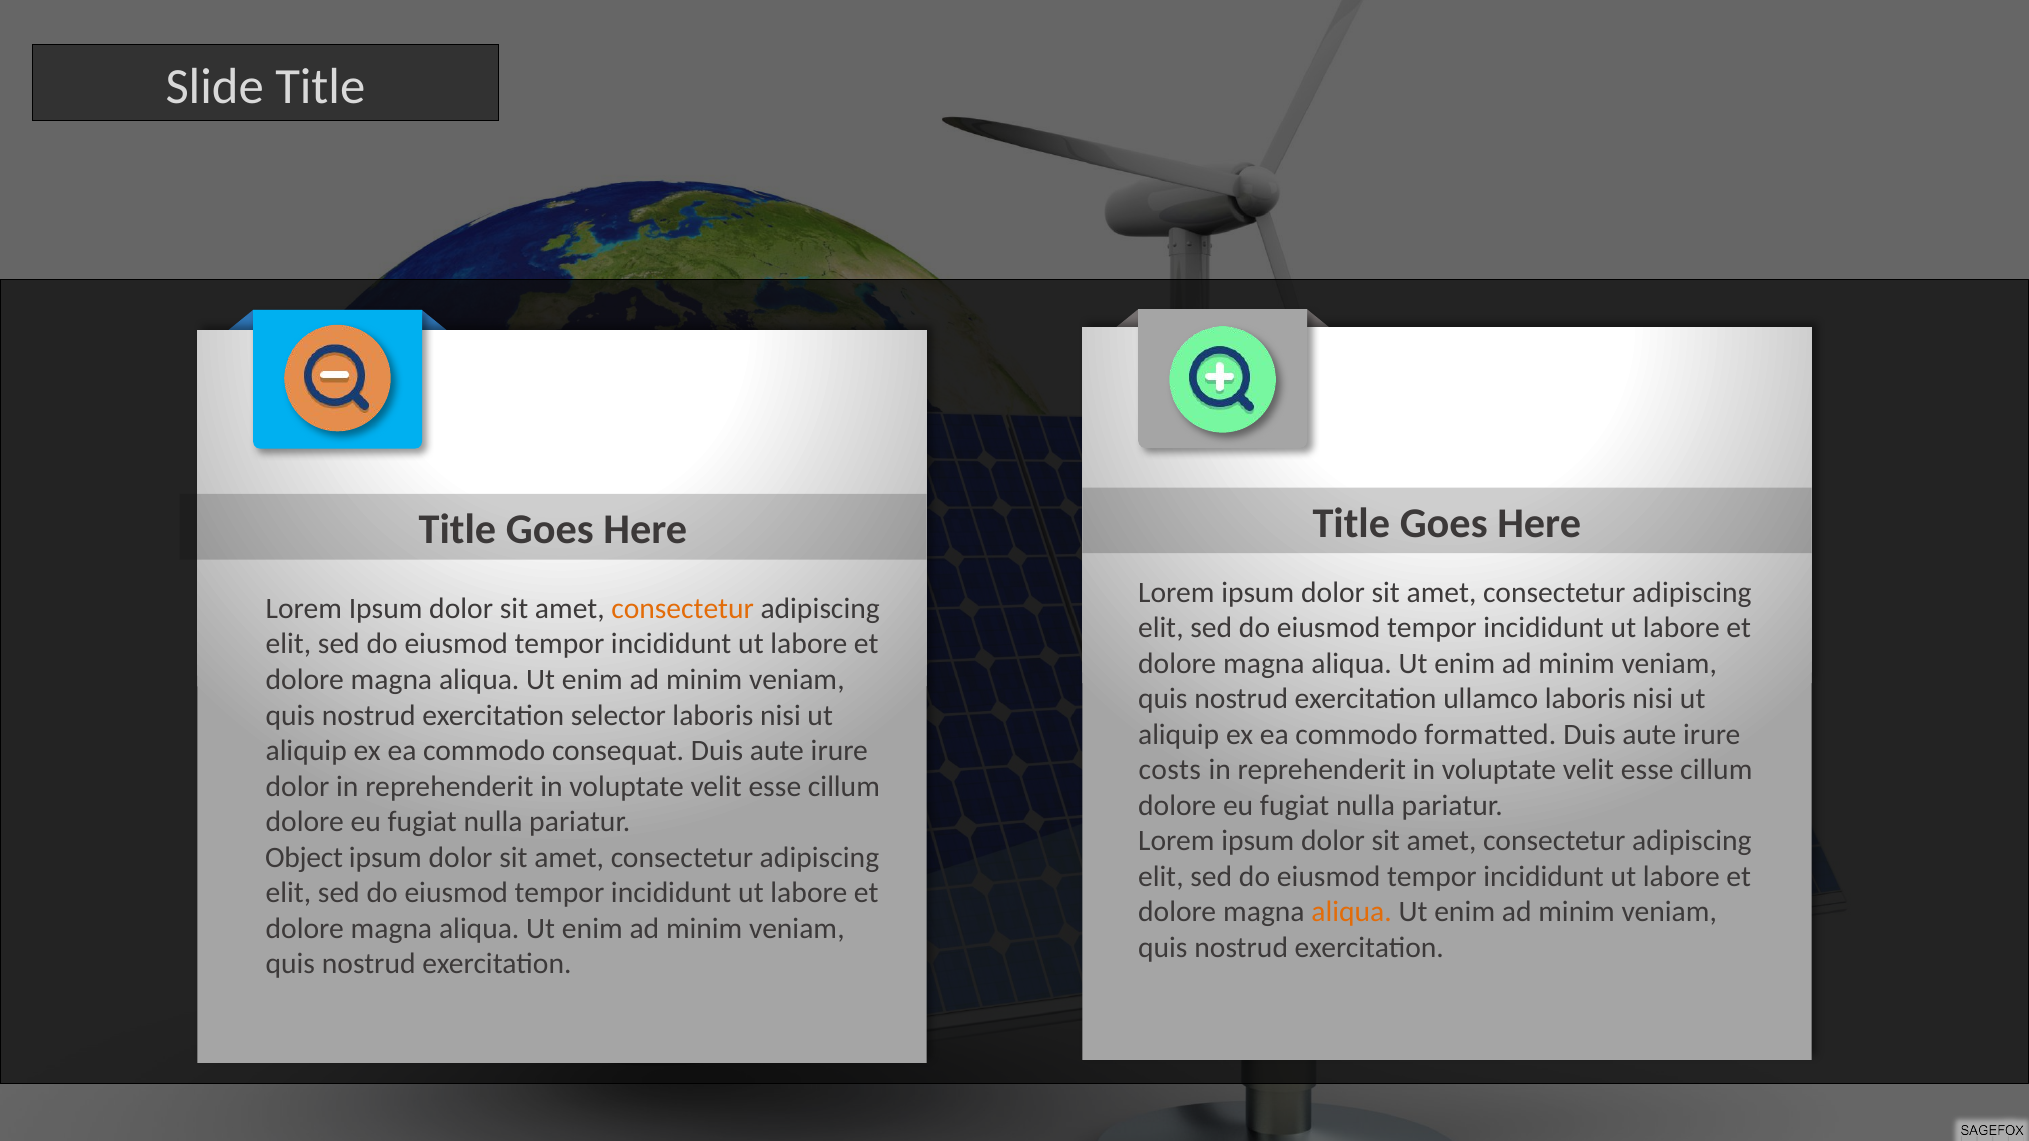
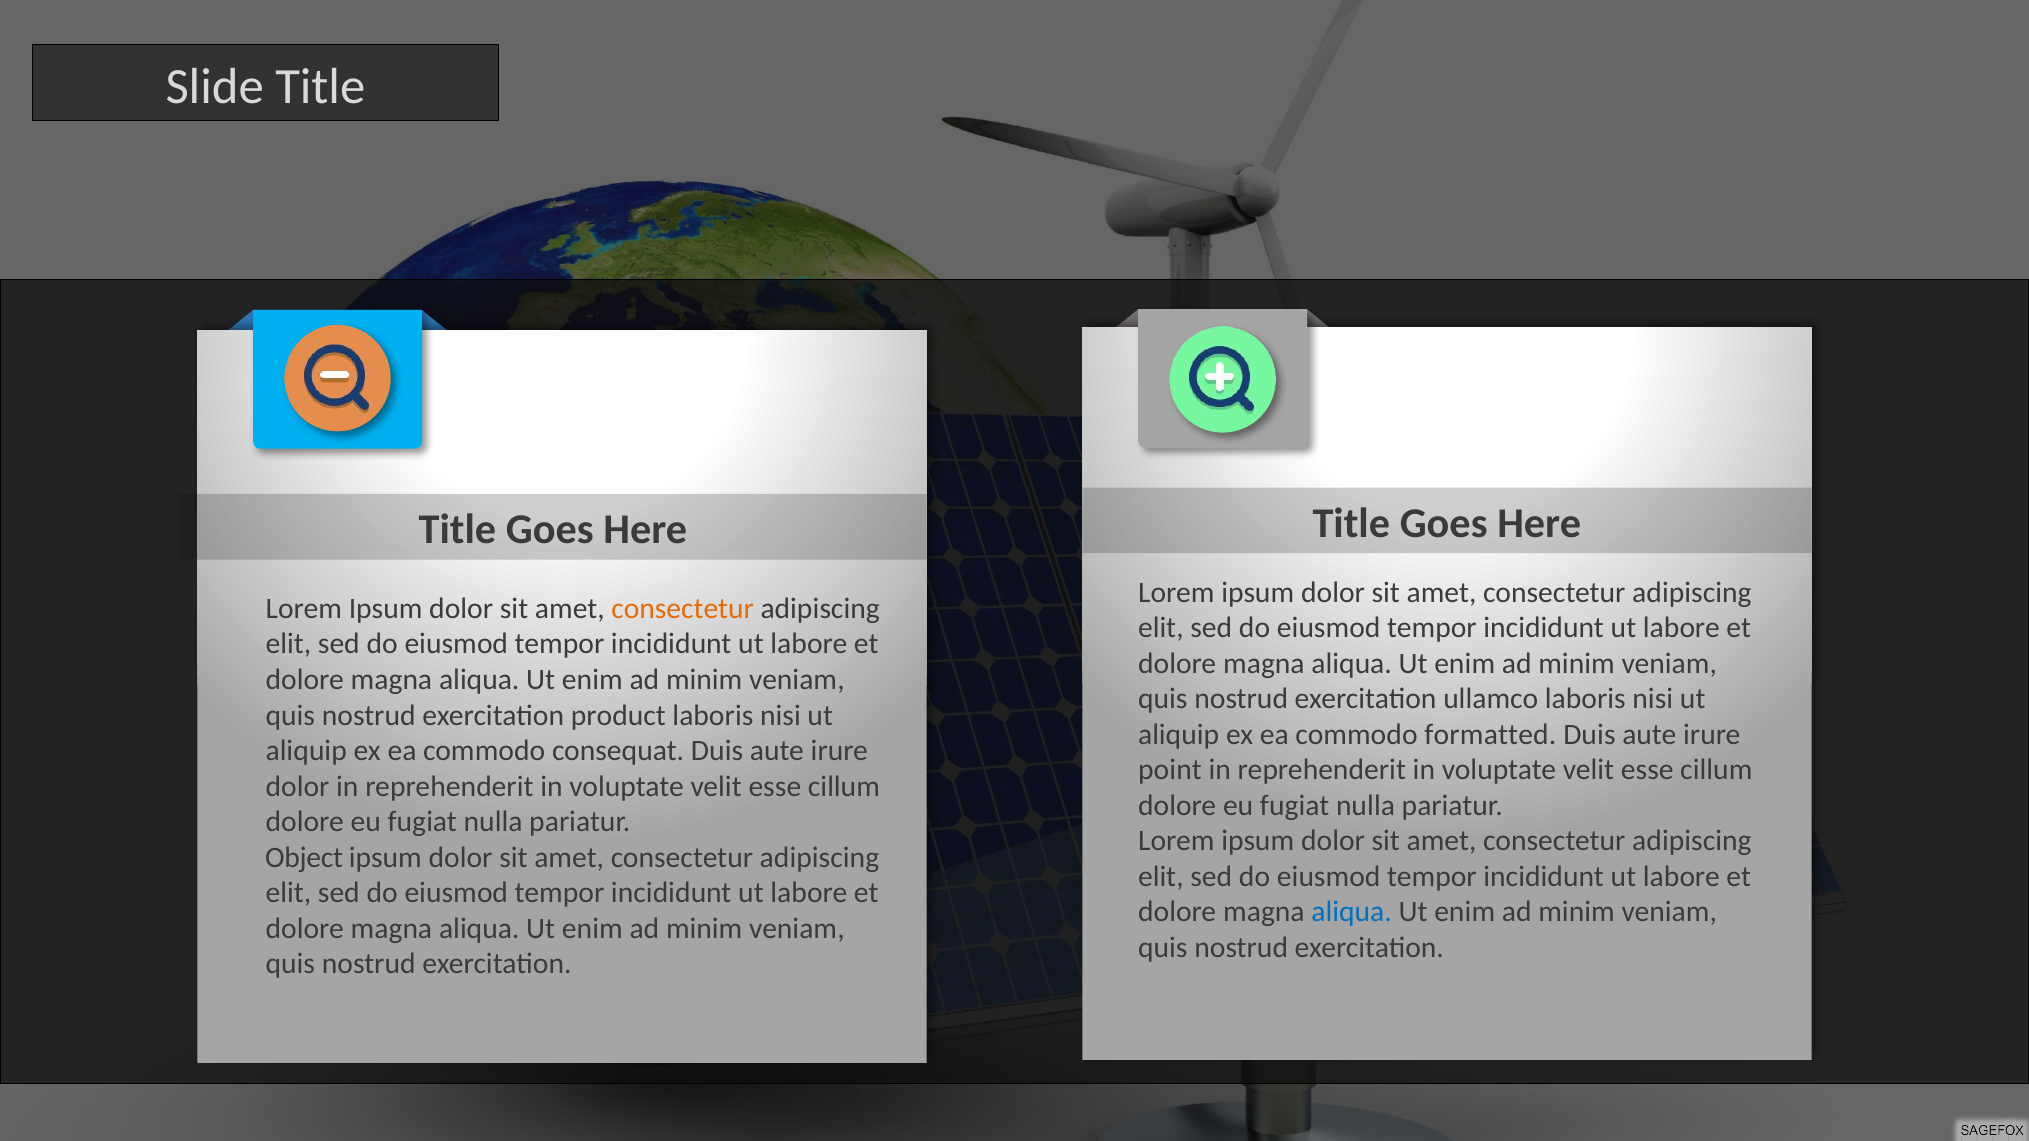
selector: selector -> product (618, 715)
costs: costs -> point (1170, 770)
aliqua colour: orange -> blue (1352, 912)
